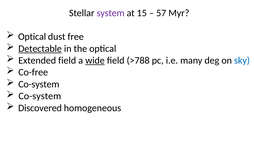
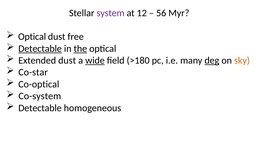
15: 15 -> 12 (142, 13)
57: 57 -> 56 (161, 13)
the underline: none -> present (80, 49)
Extended field: field -> dust (67, 60)
>788: >788 -> >180 (138, 60)
deg underline: none -> present (212, 60)
sky colour: blue -> orange (242, 60)
Co-free: Co-free -> Co-star (33, 72)
Co-system: Co-system -> Co-optical (39, 84)
Discovered: Discovered -> Detectable (40, 108)
